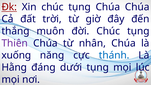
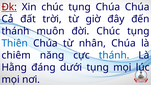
thắng: thắng -> thánh (15, 31)
Thiên colour: purple -> blue (15, 43)
xuống: xuống -> chiêm (16, 55)
